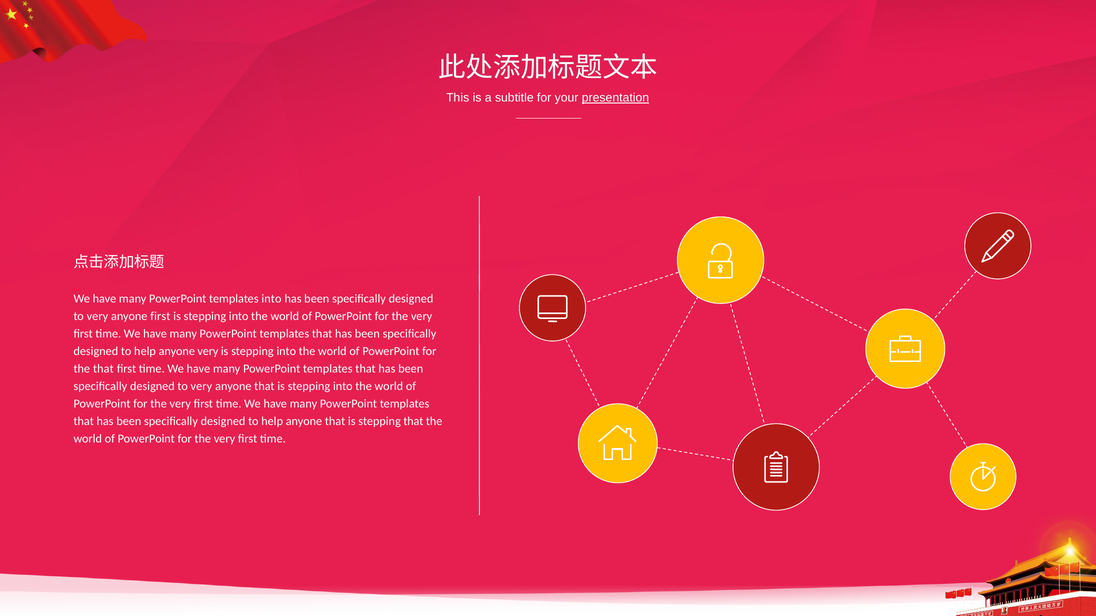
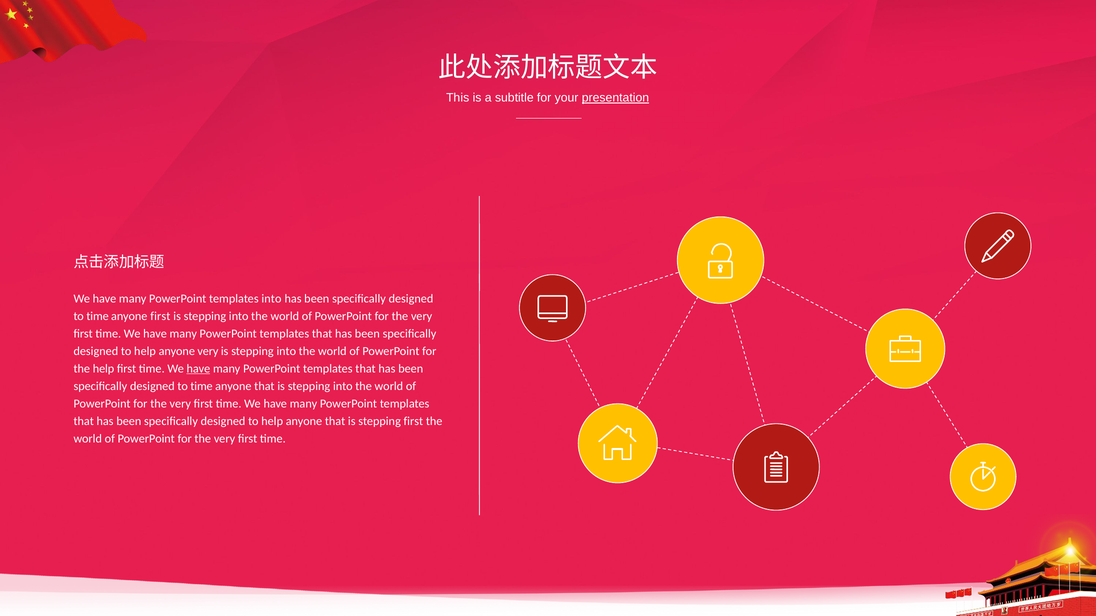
very: very -> time (98, 316)
the that: that -> help (104, 369)
have underline: none -> present (198, 369)
very: very -> time (202, 386)
stepping that: that -> first (413, 421)
